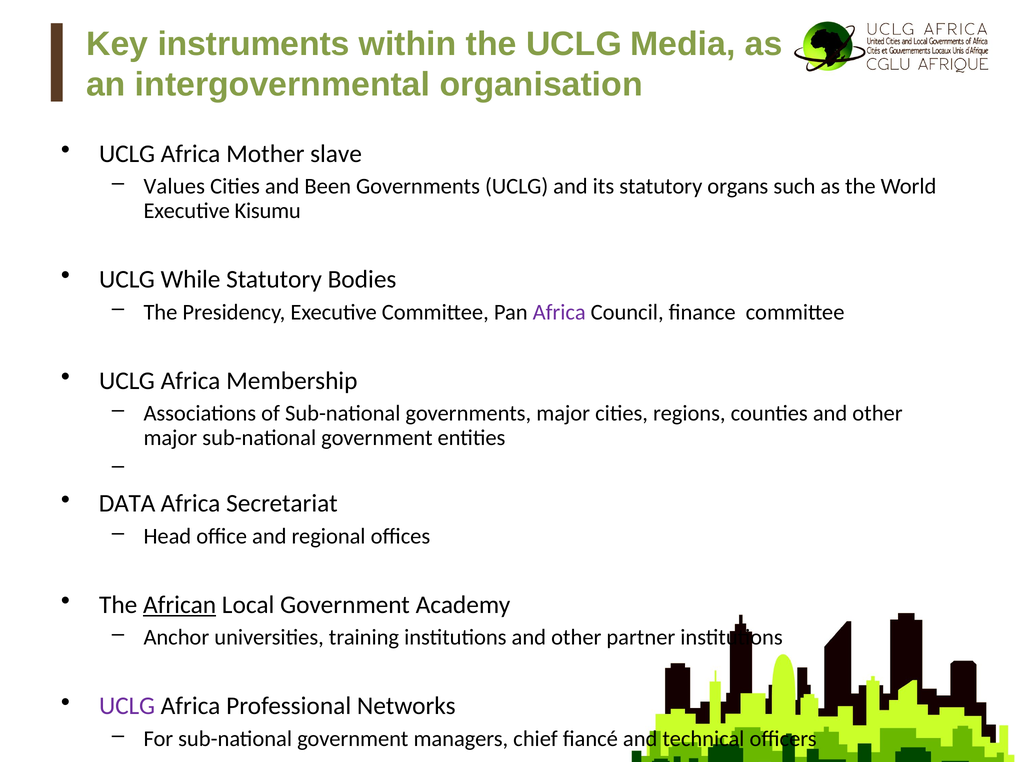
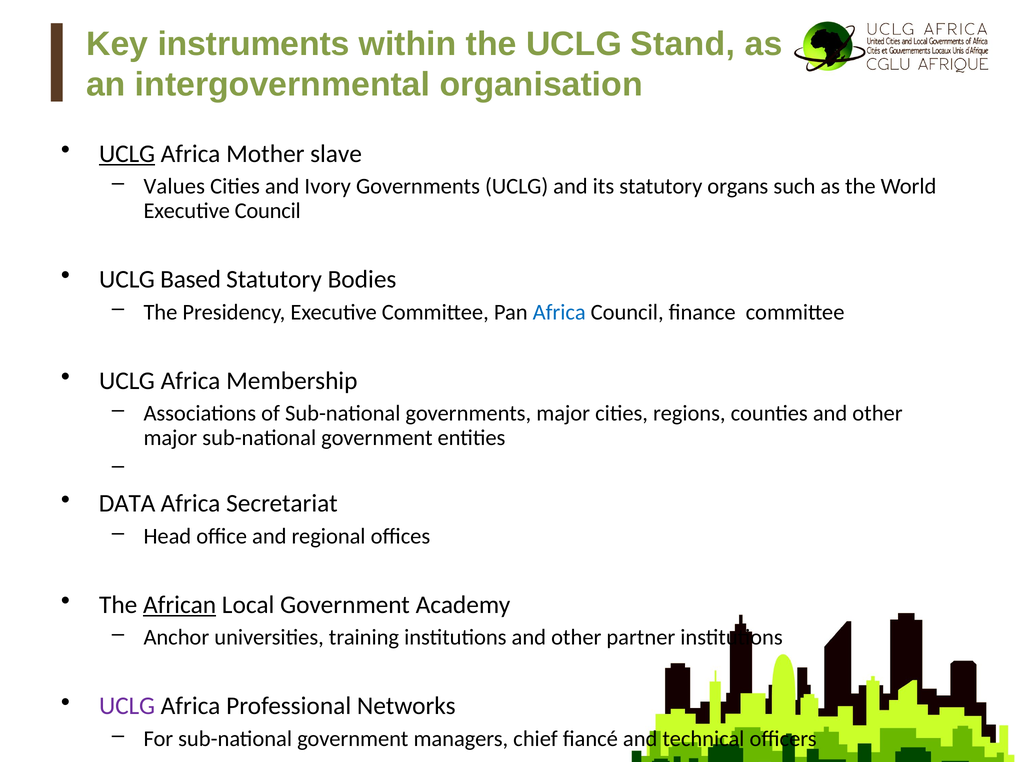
Media: Media -> Stand (683, 44)
UCLG underline: none -> present (127, 154)
Been: Been -> Ivory (328, 187)
Executive Kisumu: Kisumu -> Council (268, 211)
While: While -> Based (191, 279)
Africa colour: purple -> blue (559, 312)
